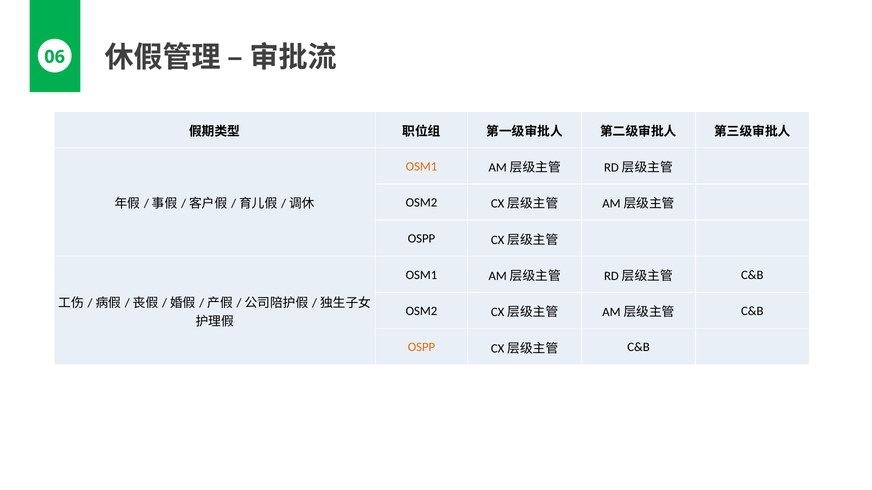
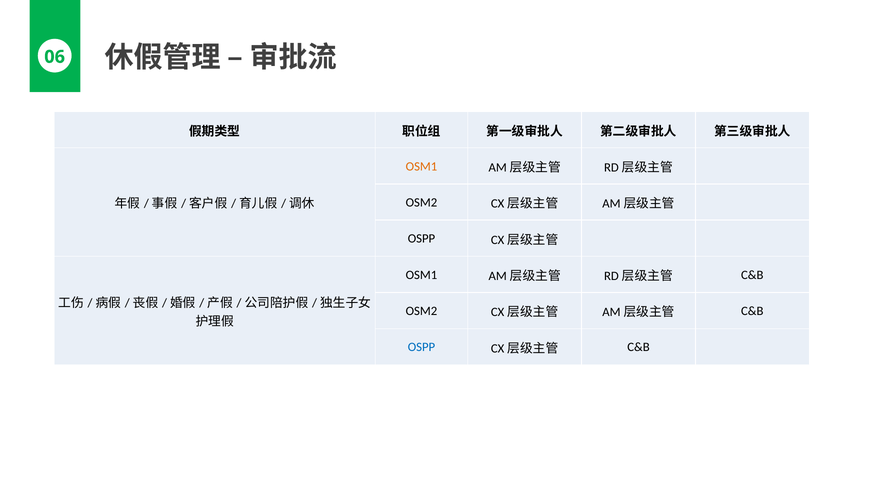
OSPP colour: orange -> blue (421, 348)
